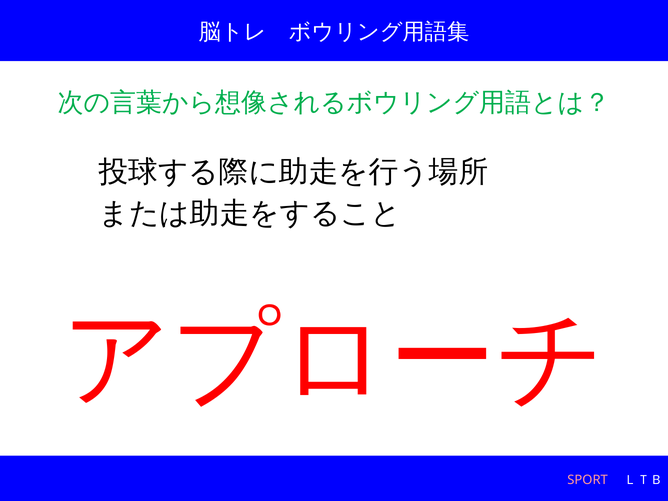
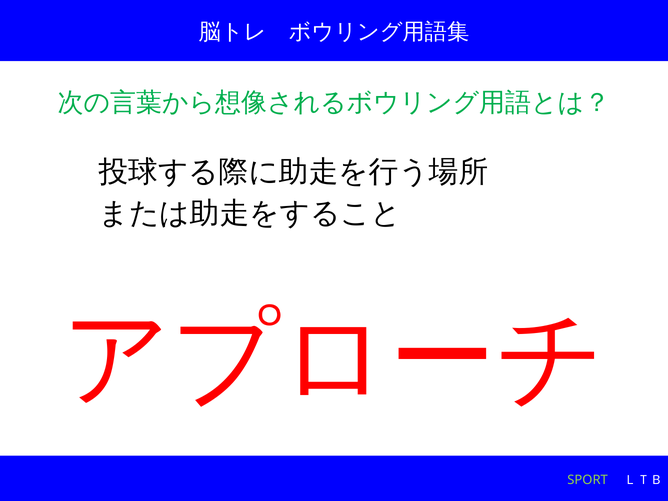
SPORT colour: pink -> light green (588, 480)
